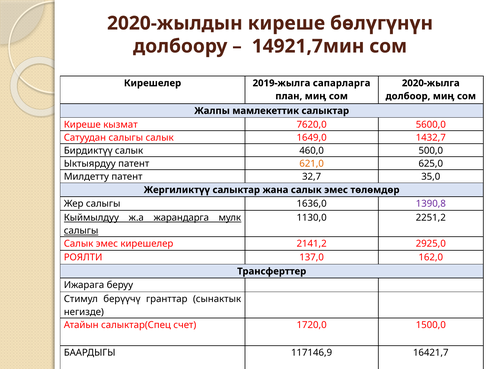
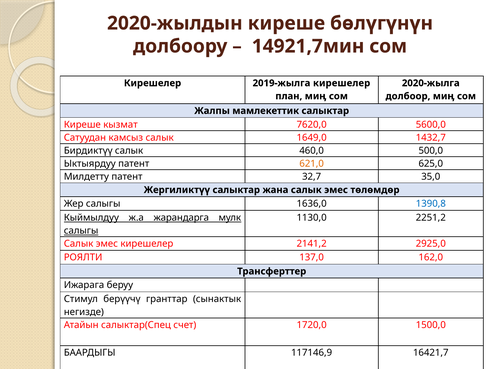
2019-жылга сапарларга: сапарларга -> кирешелер (342, 83)
Сатуудан салыгы: салыгы -> камсыз (126, 138)
1390,8 colour: purple -> blue (431, 204)
